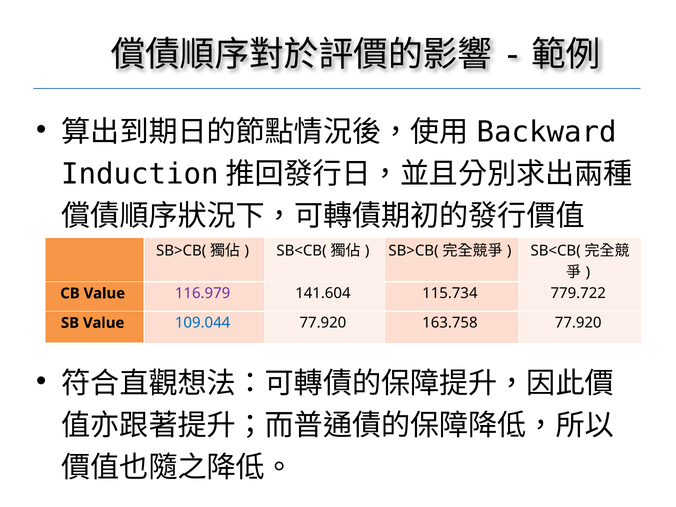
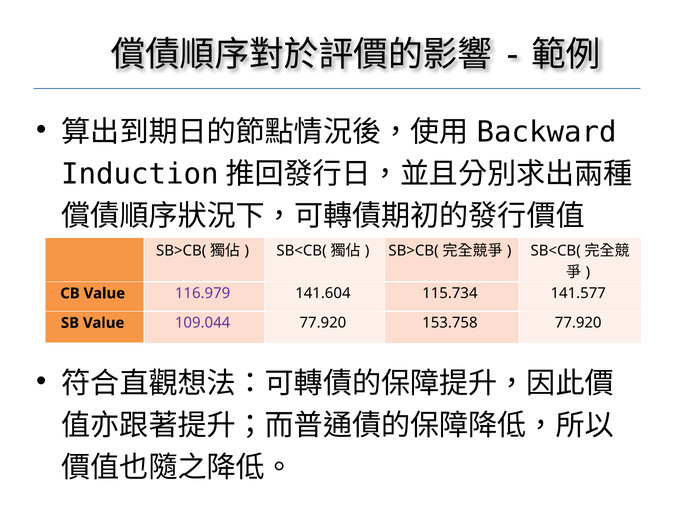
779.722: 779.722 -> 141.577 (578, 293)
109.044 colour: blue -> purple (203, 323)
163.758: 163.758 -> 153.758 (450, 323)
